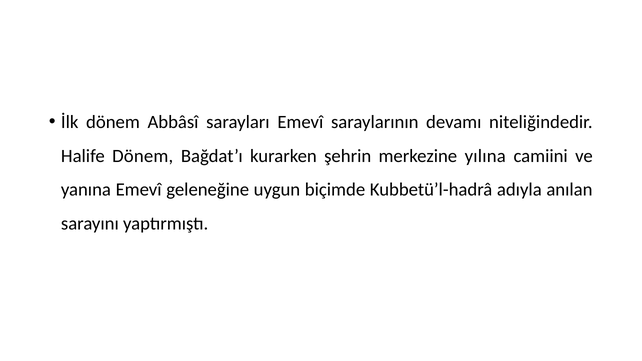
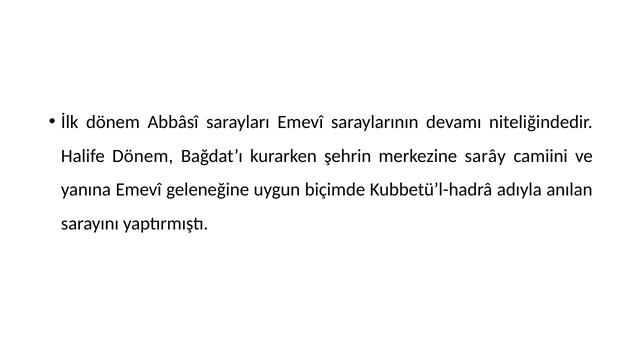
yılına: yılına -> sarây (485, 156)
